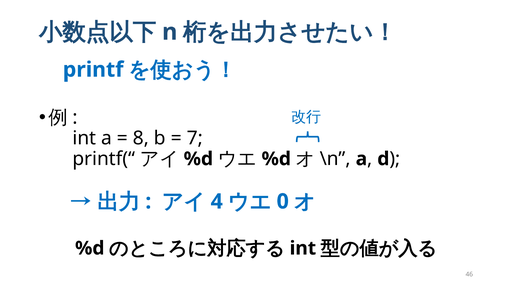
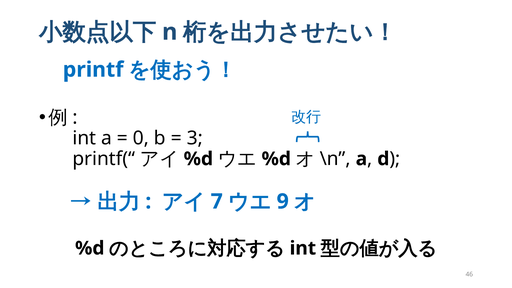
8: 8 -> 0 (141, 138)
7: 7 -> 3 (195, 138)
4: 4 -> 7 (217, 201)
0: 0 -> 9 (283, 201)
